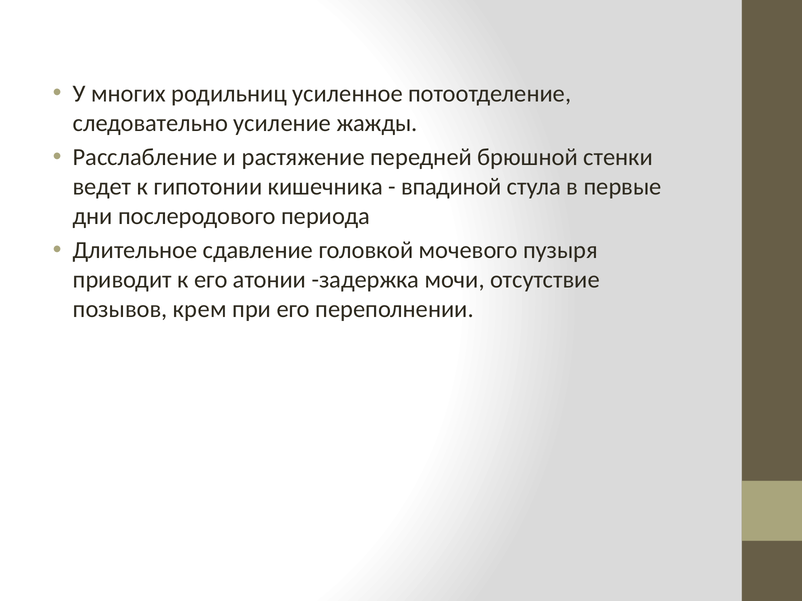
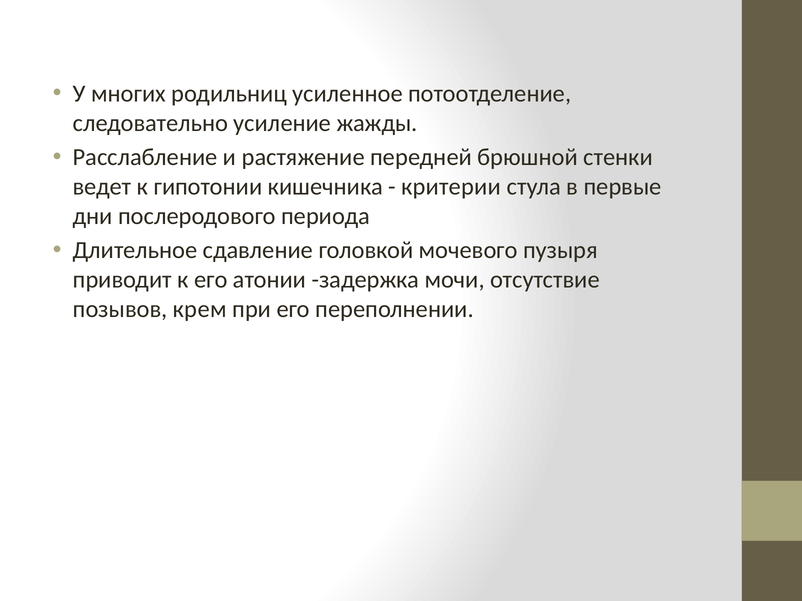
впадиной: впадиной -> критерии (451, 187)
